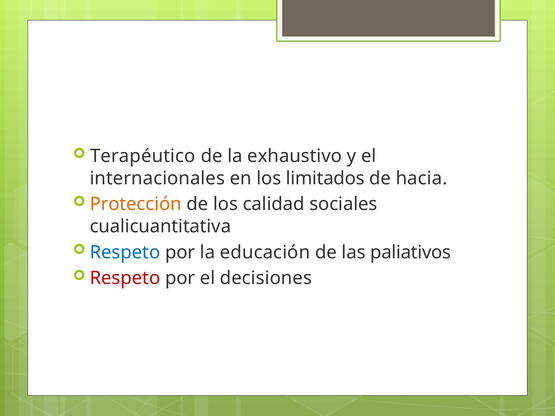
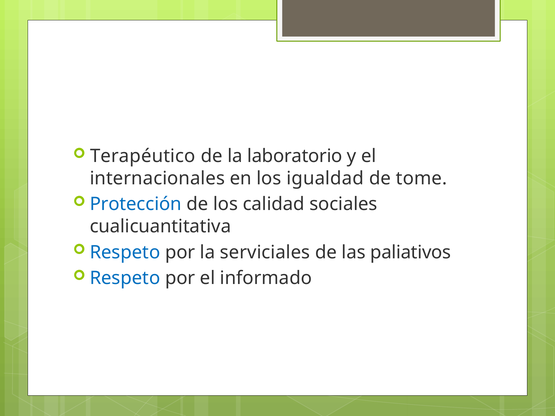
exhaustivo: exhaustivo -> laboratorio (295, 156)
limitados: limitados -> igualdad (325, 178)
hacia: hacia -> tome (421, 178)
Protección colour: orange -> blue (136, 204)
educación: educación -> serviciales (265, 252)
Respeto colour: red -> blue (125, 278)
decisiones: decisiones -> informado (266, 278)
